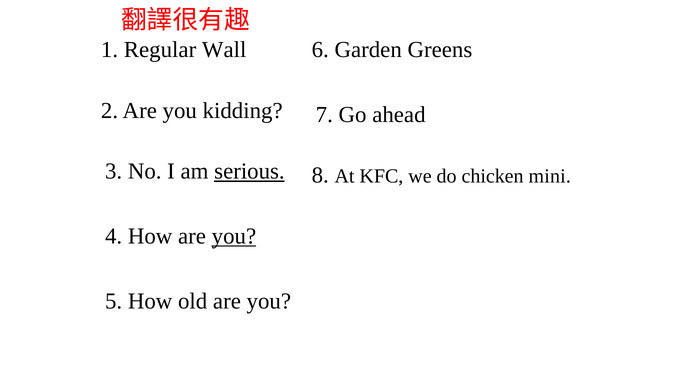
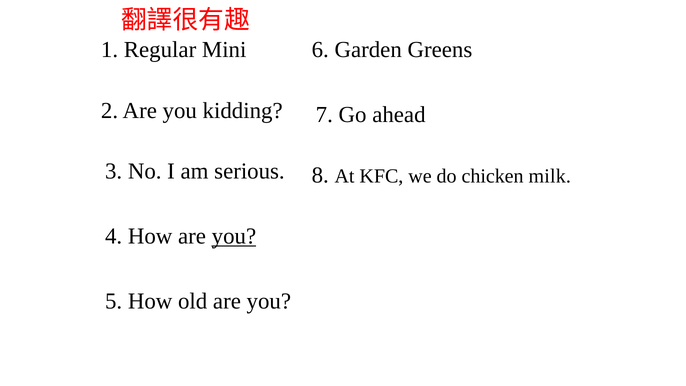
Wall: Wall -> Mini (224, 50)
serious underline: present -> none (249, 171)
mini: mini -> milk (550, 176)
